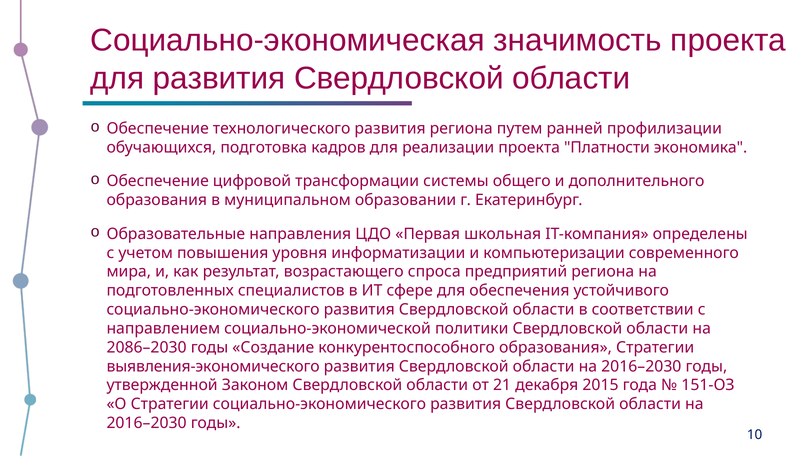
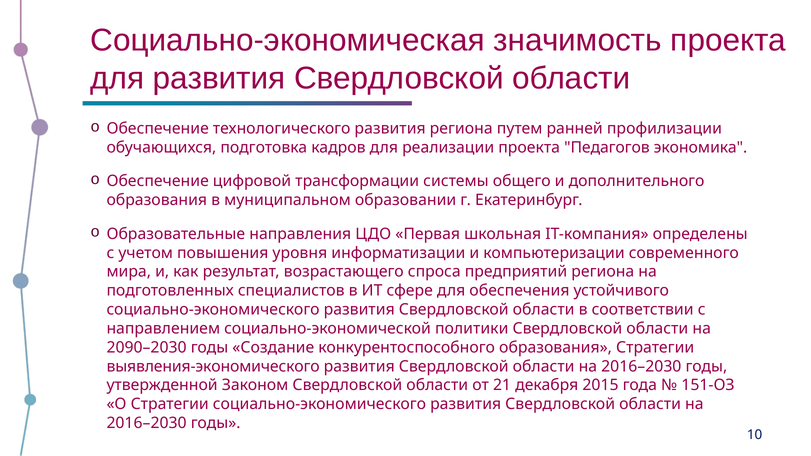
Платности: Платности -> Педагогов (607, 148)
2086–2030: 2086–2030 -> 2090–2030 (147, 348)
